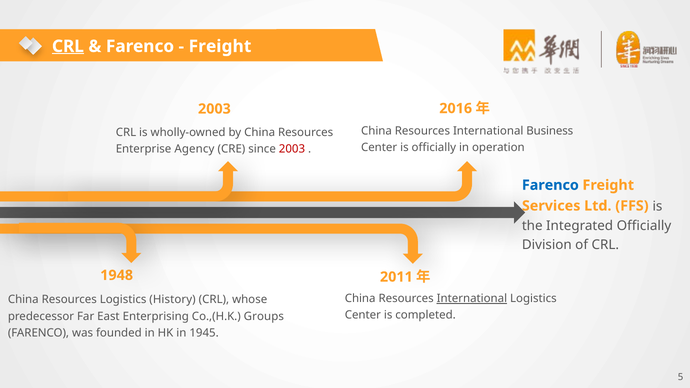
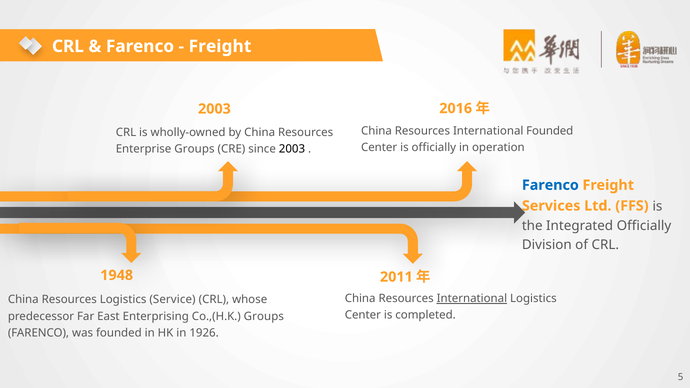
CRL underline: present -> none (68, 46)
International Business: Business -> Founded (550, 131)
Enterprise Agency: Agency -> Groups (194, 149)
2003 colour: red -> black (292, 149)
History: History -> Service (172, 300)
1945: 1945 -> 1926 (204, 333)
